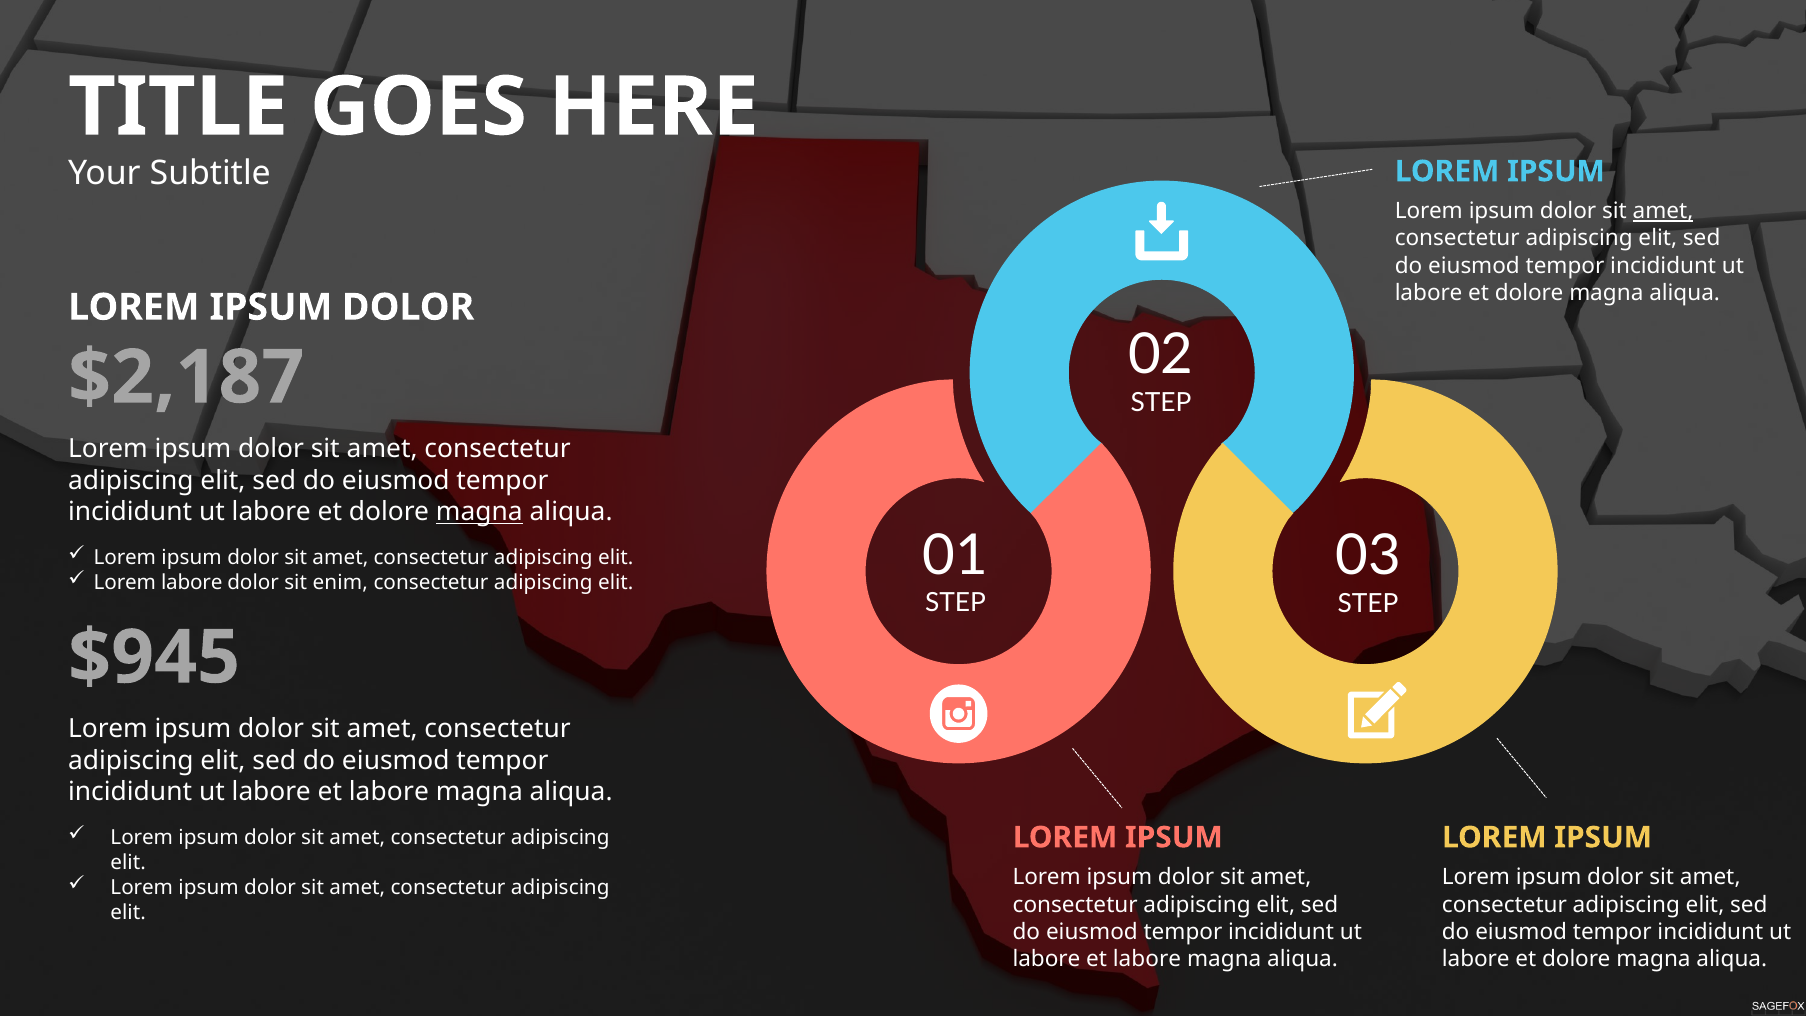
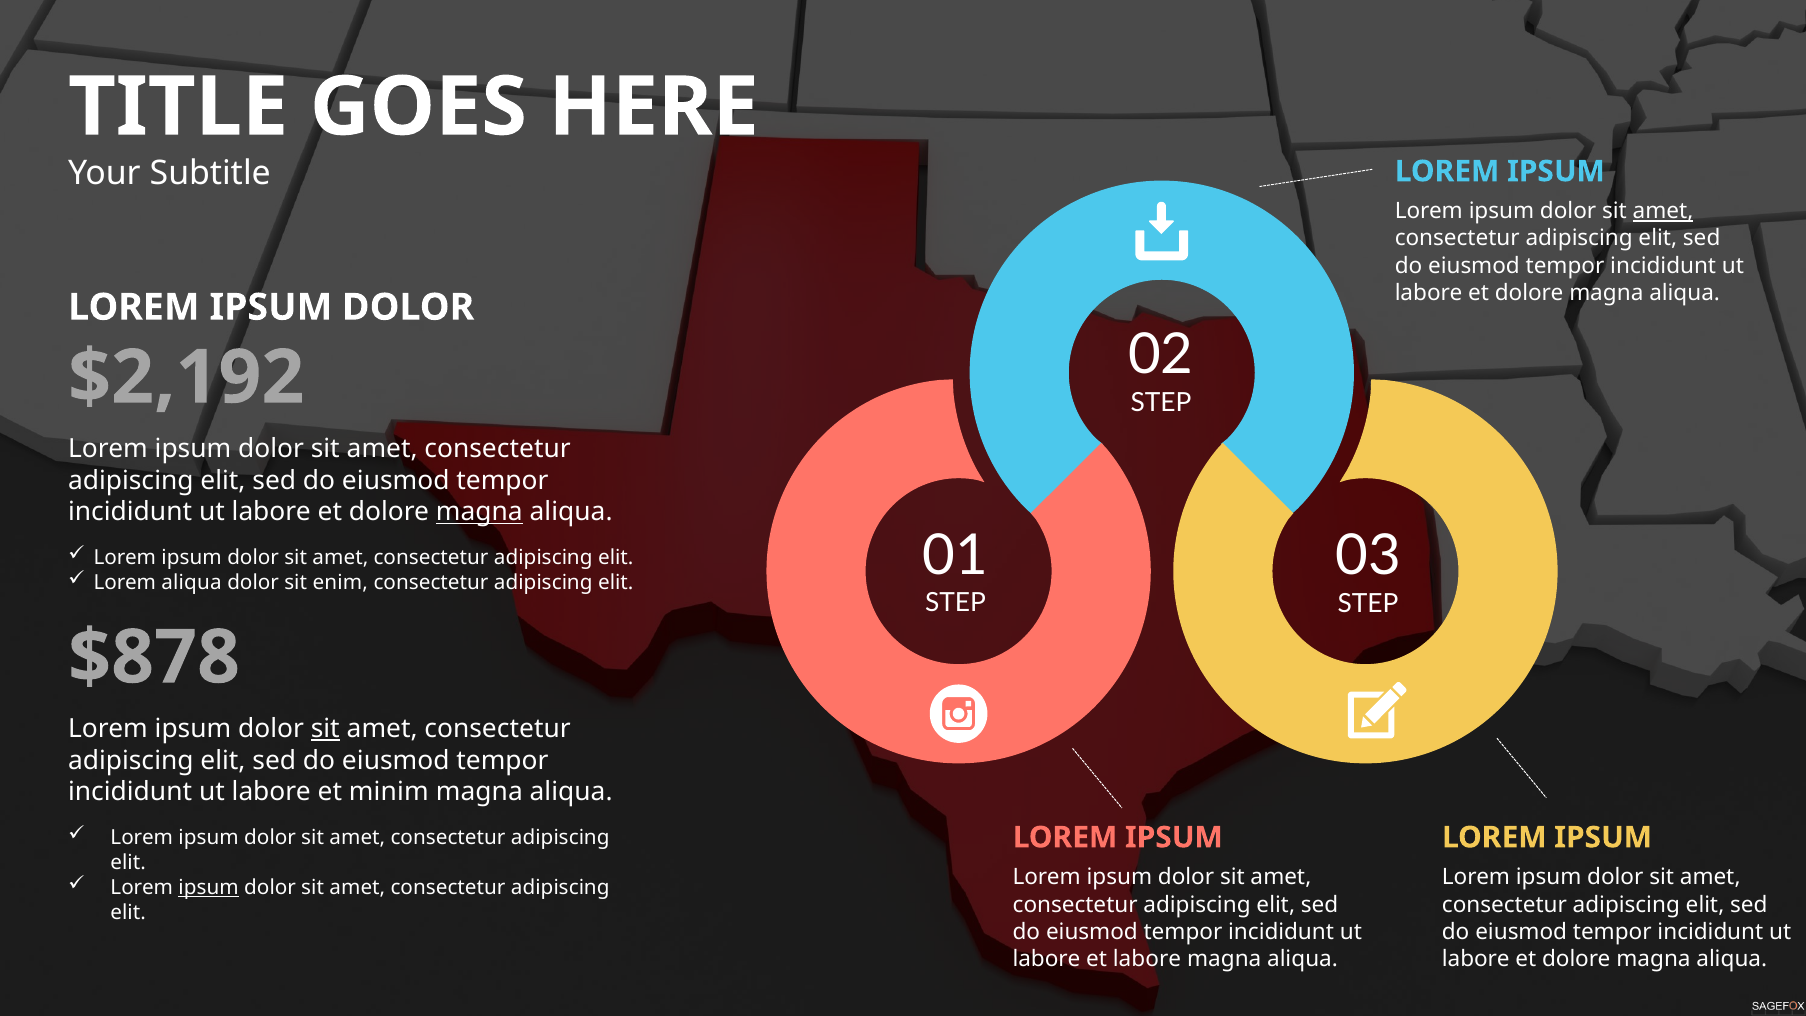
$2,187: $2,187 -> $2,192 (186, 378)
Lorem labore: labore -> aliqua (192, 583)
$945: $945 -> $878 (154, 658)
sit underline: none -> present (325, 729)
labore: labore -> minim (389, 792)
ipsum underline: none -> present (209, 887)
